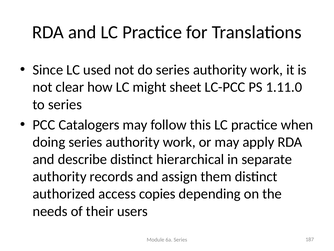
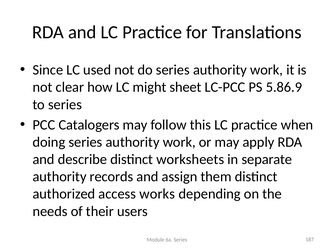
1.11.0: 1.11.0 -> 5.86.9 (284, 87)
hierarchical: hierarchical -> worksheets (190, 159)
copies: copies -> works (157, 194)
